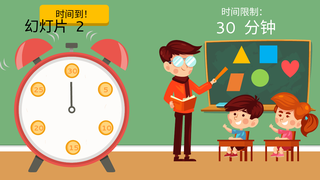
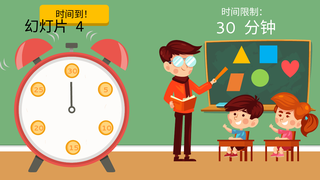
2: 2 -> 4 (80, 27)
